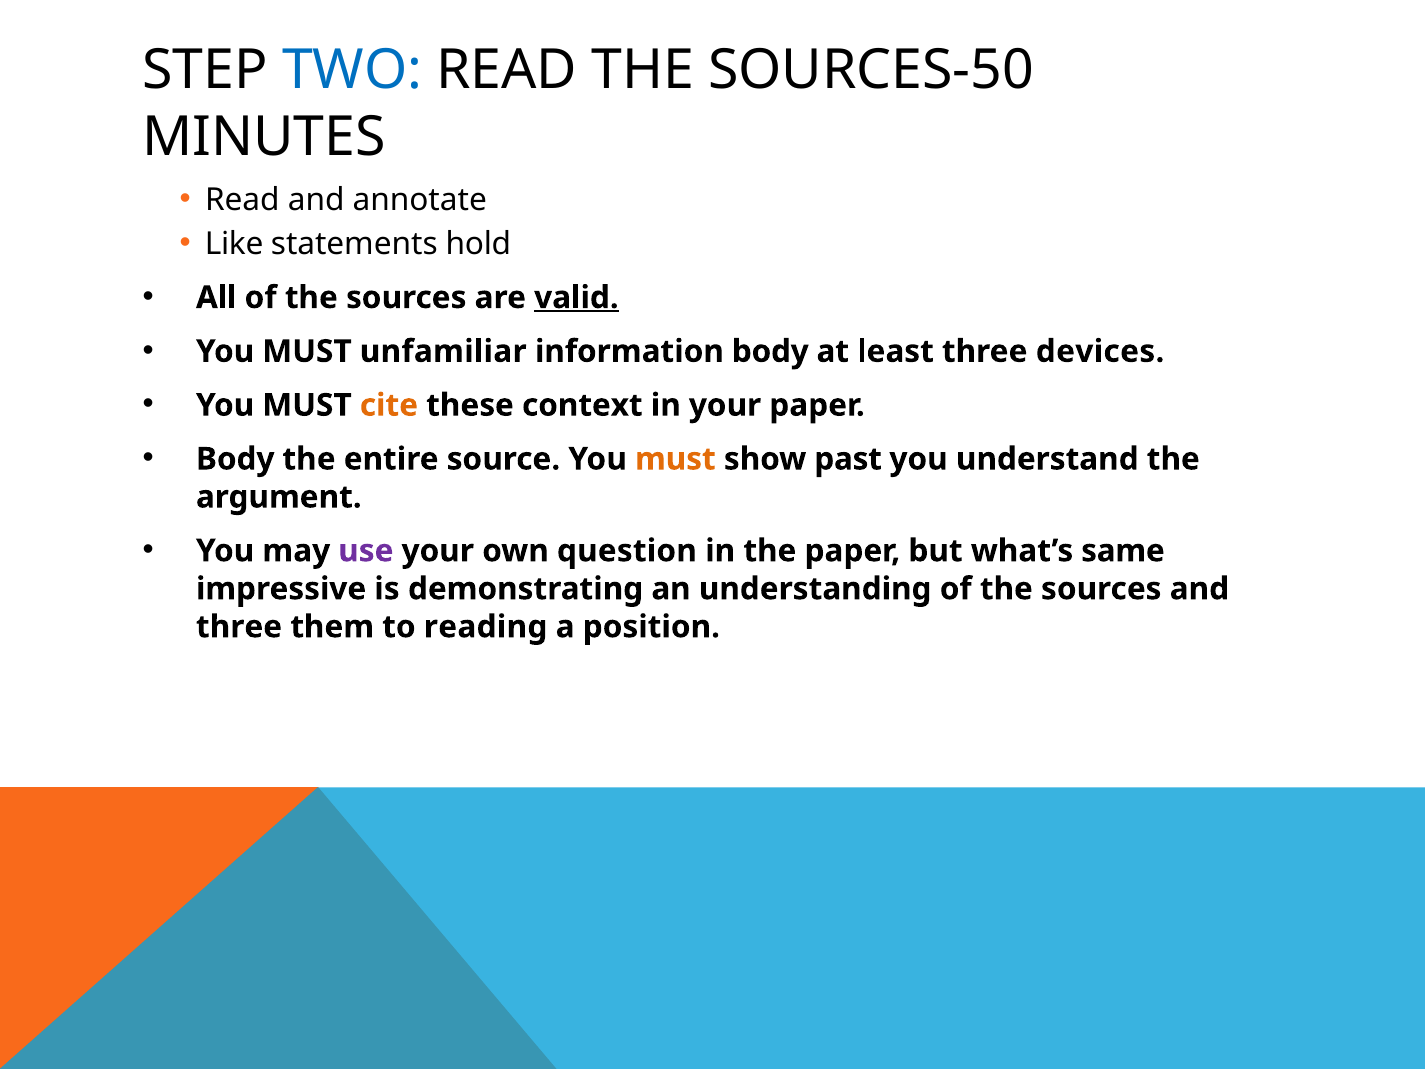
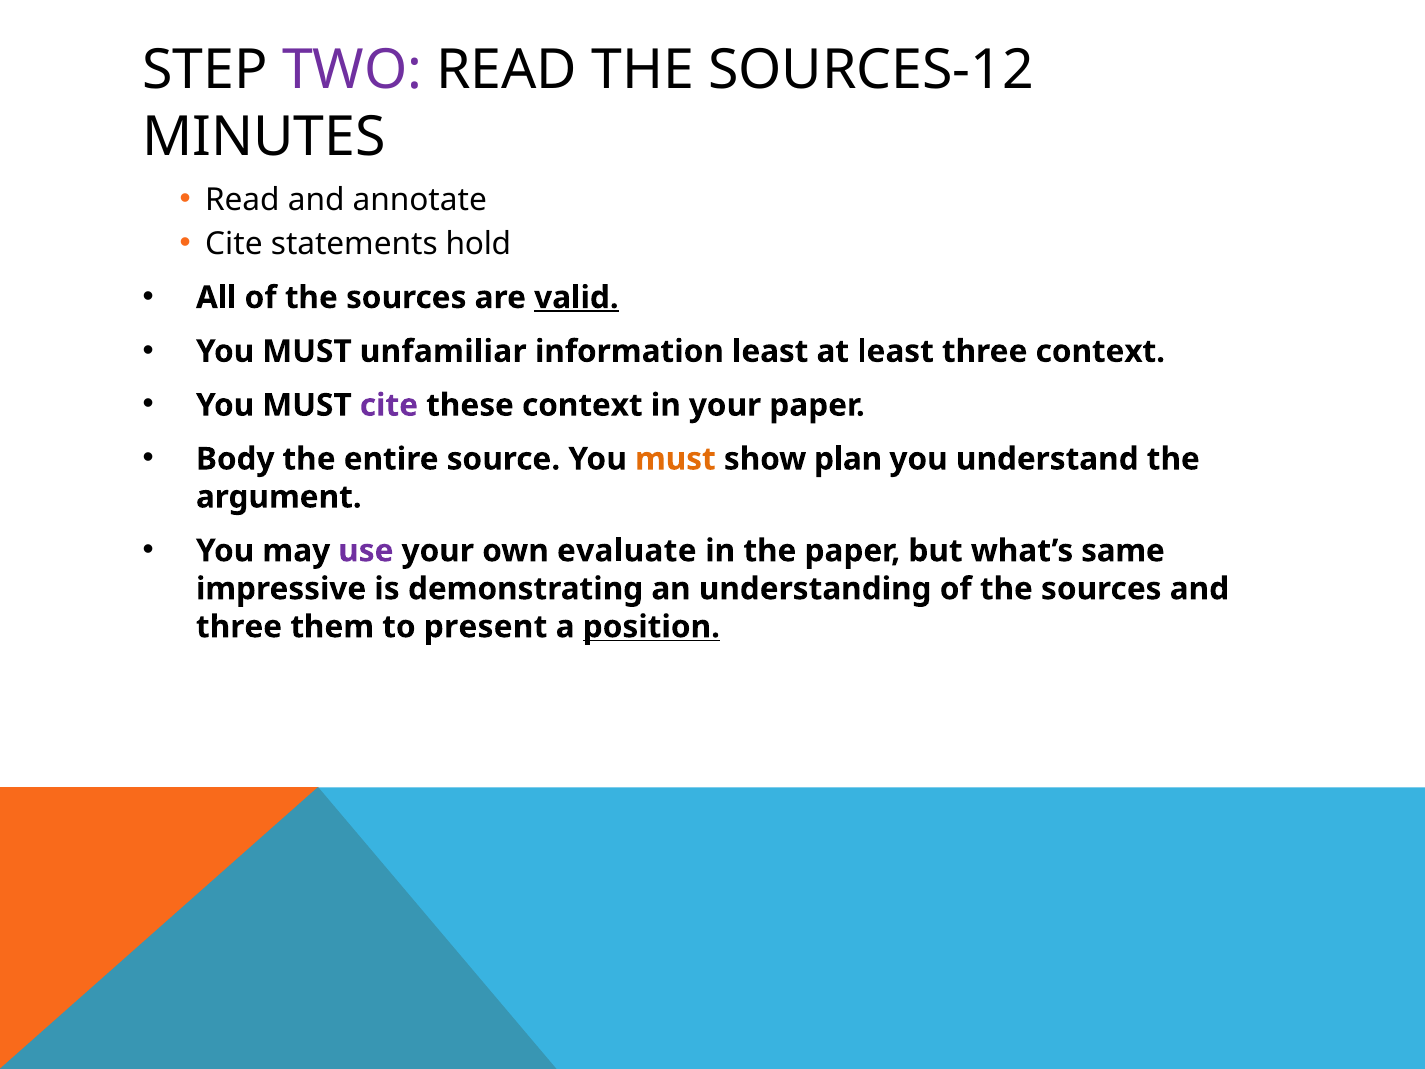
TWO colour: blue -> purple (352, 70)
SOURCES-50: SOURCES-50 -> SOURCES-12 (871, 70)
Like: Like -> Cite (234, 244)
information body: body -> least (770, 351)
three devices: devices -> context (1100, 351)
cite colour: orange -> purple (389, 405)
past: past -> plan (848, 459)
question: question -> evaluate (627, 551)
reading: reading -> present (486, 627)
position underline: none -> present (651, 627)
